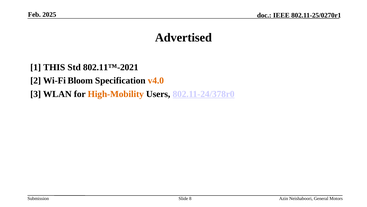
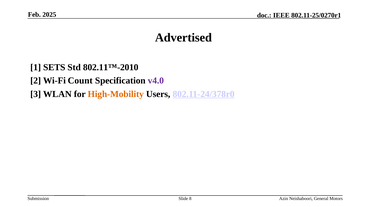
THIS: THIS -> SETS (54, 67)
802.11™‐2021: 802.11™‐2021 -> 802.11™‐2010 (111, 67)
Bloom: Bloom -> Count (80, 80)
v4.0 colour: orange -> purple (156, 80)
